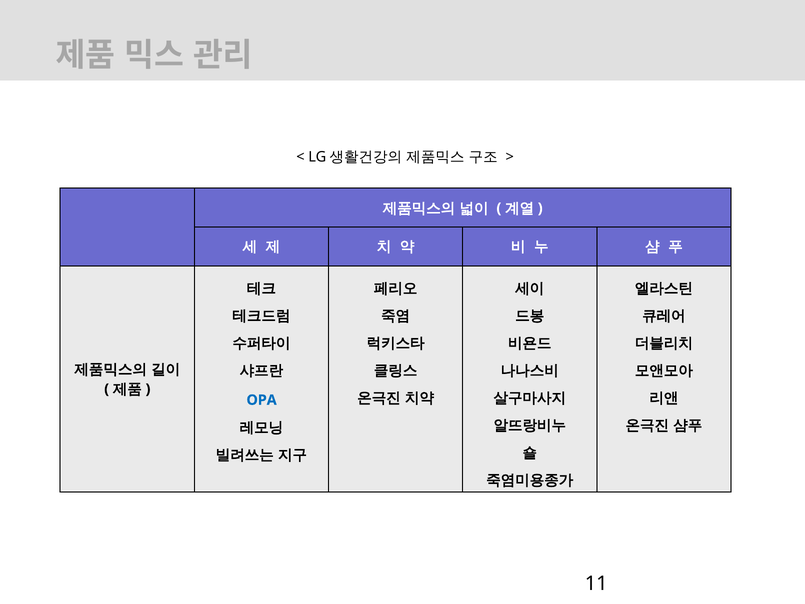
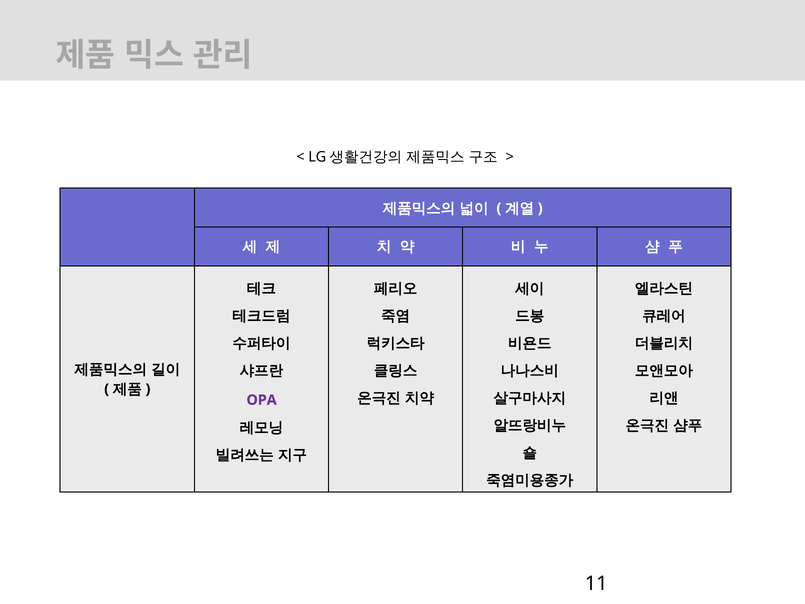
OPA colour: blue -> purple (262, 400)
